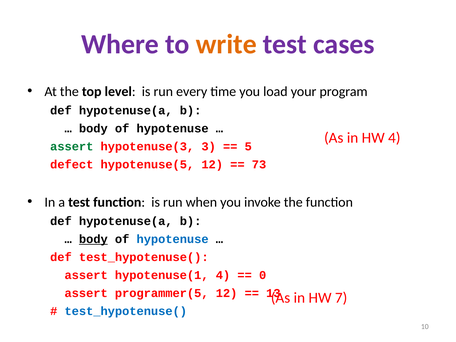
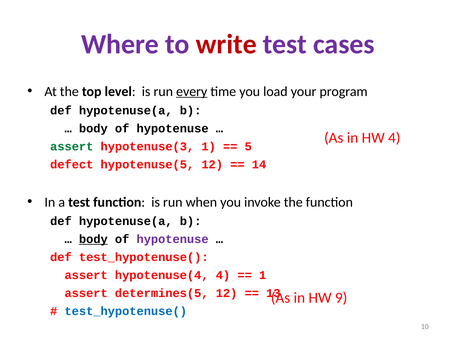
write colour: orange -> red (226, 44)
every underline: none -> present (192, 91)
hypotenuse(3 3: 3 -> 1 (209, 146)
73: 73 -> 14 (259, 164)
hypotenuse colour: blue -> purple (173, 239)
hypotenuse(1: hypotenuse(1 -> hypotenuse(4 (162, 275)
0: 0 -> 1 (263, 275)
programmer(5: programmer(5 -> determines(5 (162, 293)
7: 7 -> 9 (341, 298)
